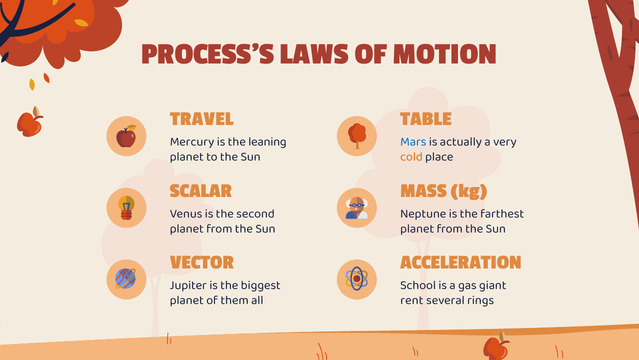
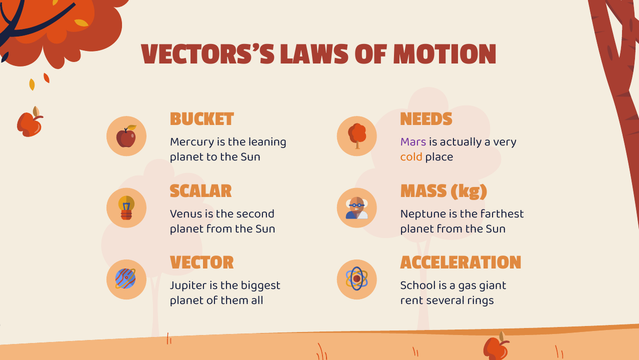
PROCESS’S: PROCESS’S -> VECTORS’S (208, 53)
TRAVEL: TRAVEL -> BUCKET (202, 118)
TABLE: TABLE -> NEEDS (426, 118)
Mars colour: blue -> purple (413, 142)
